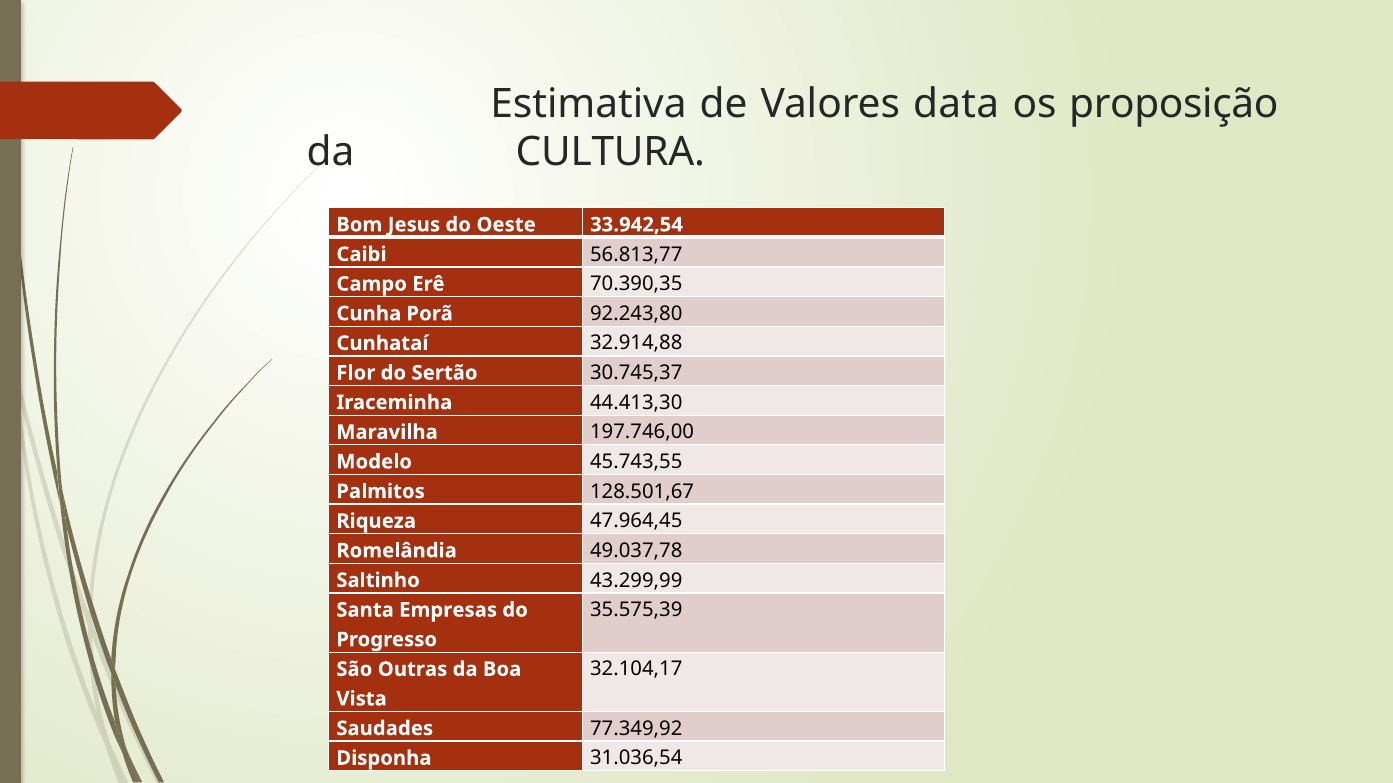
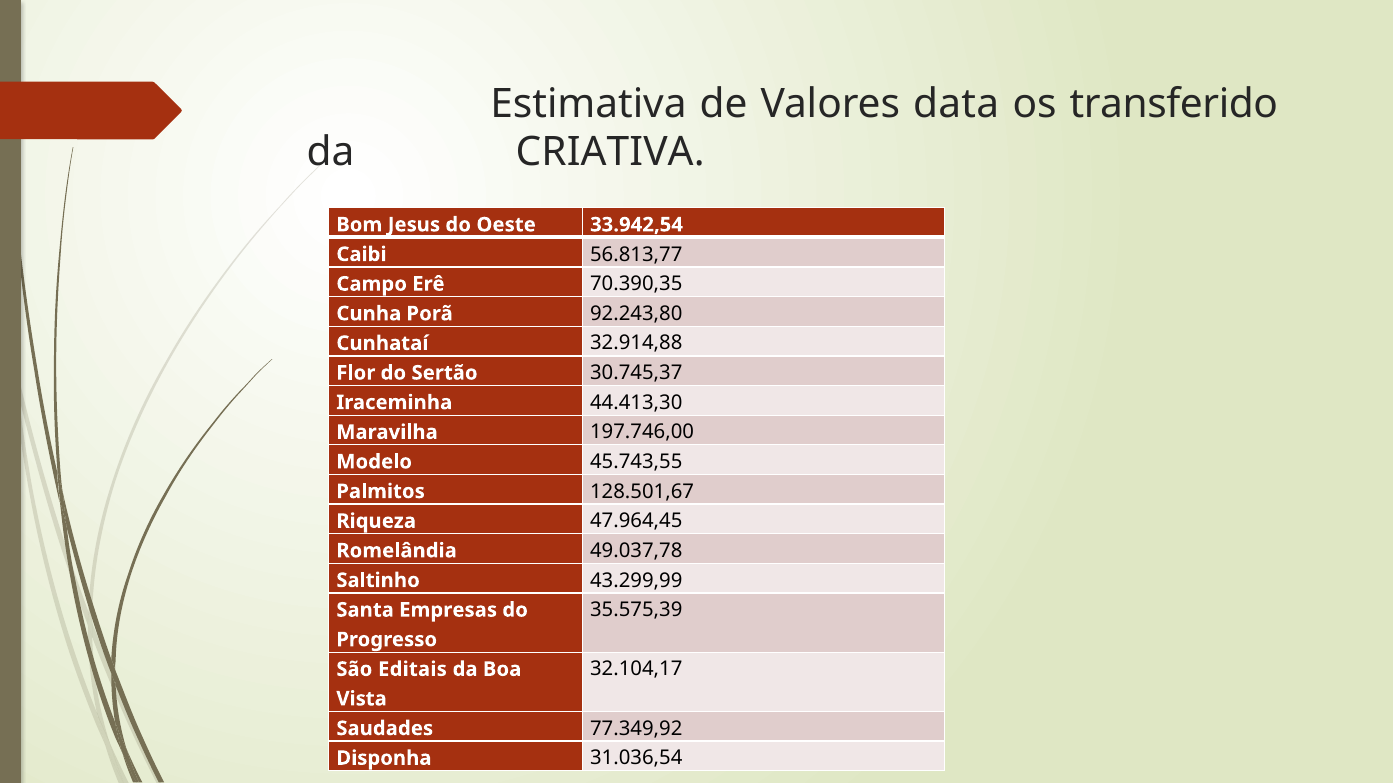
proposição: proposição -> transferido (1174, 104)
CULTURA: CULTURA -> CRIATIVA (610, 152)
Outras: Outras -> Editais (412, 670)
